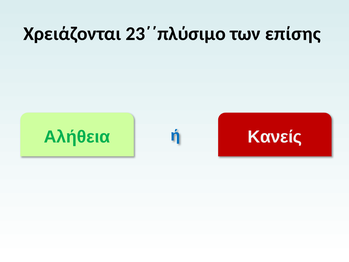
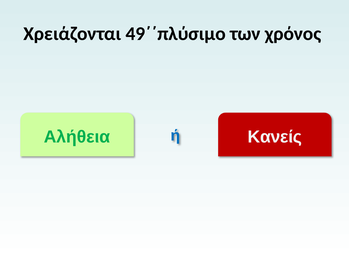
23΄΄πλύσιμο: 23΄΄πλύσιμο -> 49΄΄πλύσιμο (176, 34)
επίσης: επίσης -> χρόνος (293, 34)
